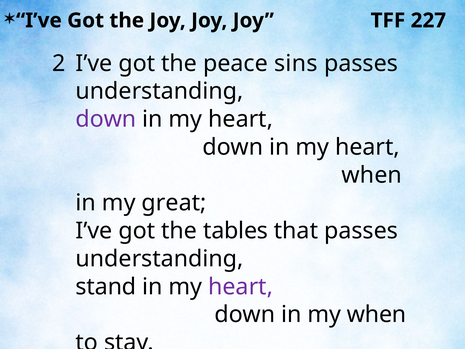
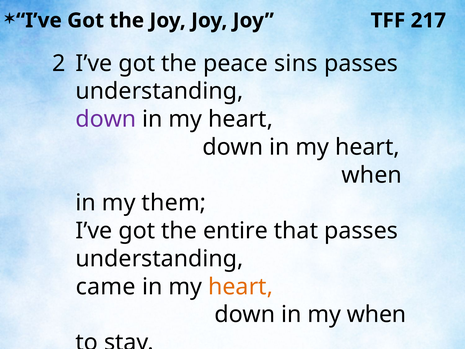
227: 227 -> 217 (428, 20)
great: great -> them (174, 203)
tables: tables -> entire (236, 231)
stand: stand -> came (106, 286)
heart colour: purple -> orange (241, 286)
